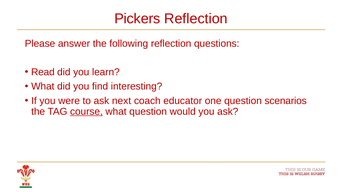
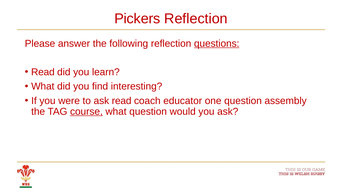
questions underline: none -> present (217, 44)
ask next: next -> read (122, 101)
scenarios: scenarios -> assembly (286, 101)
